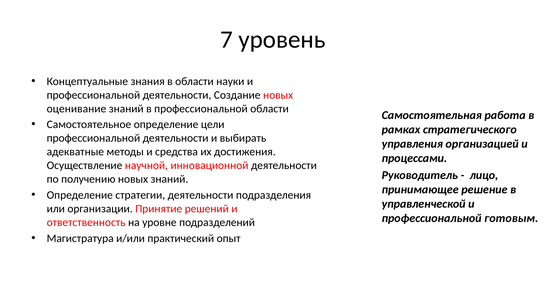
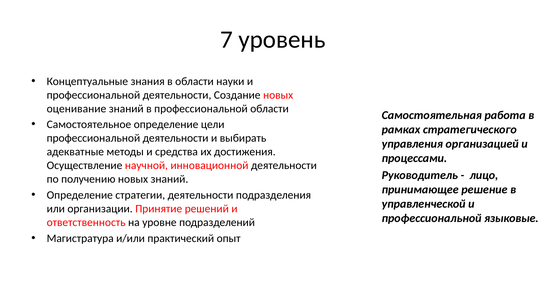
готовым: готовым -> языковые (511, 218)
